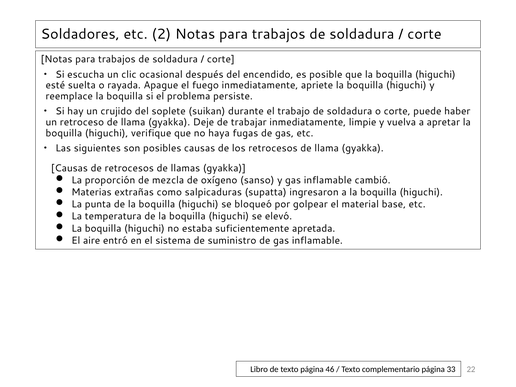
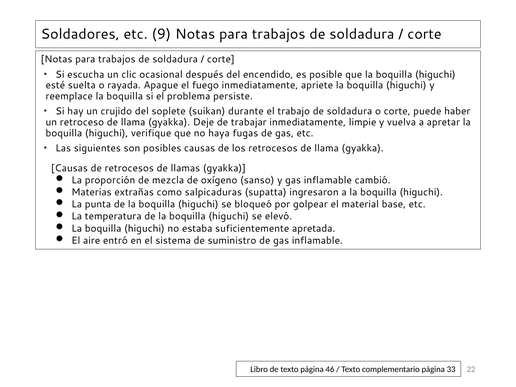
2: 2 -> 9 (161, 34)
